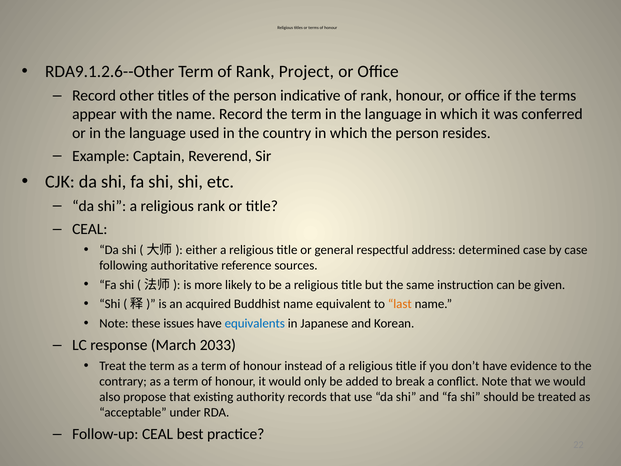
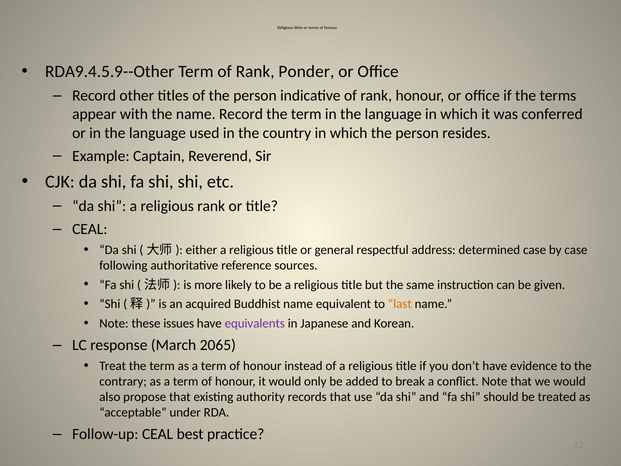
RDA9.1.2.6--Other: RDA9.1.2.6--Other -> RDA9.4.5.9--Other (110, 72)
Project: Project -> Ponder (306, 72)
equivalents colour: blue -> purple (255, 323)
2033: 2033 -> 2065 (218, 345)
